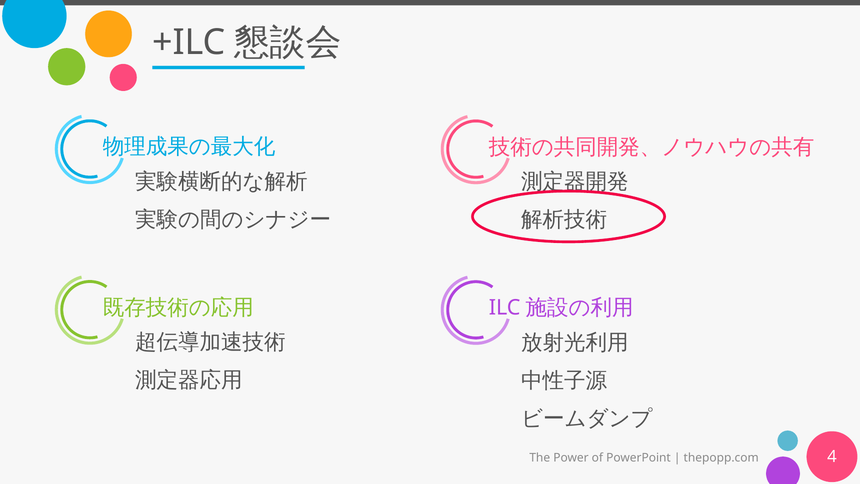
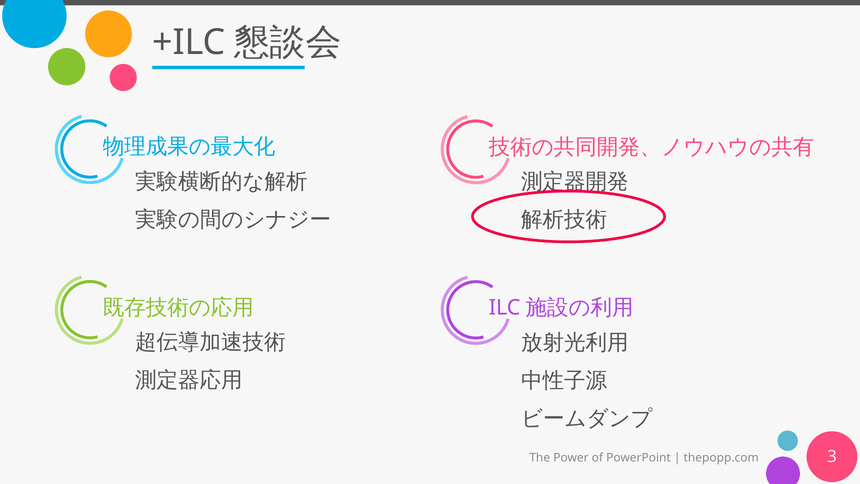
4: 4 -> 3 (832, 456)
